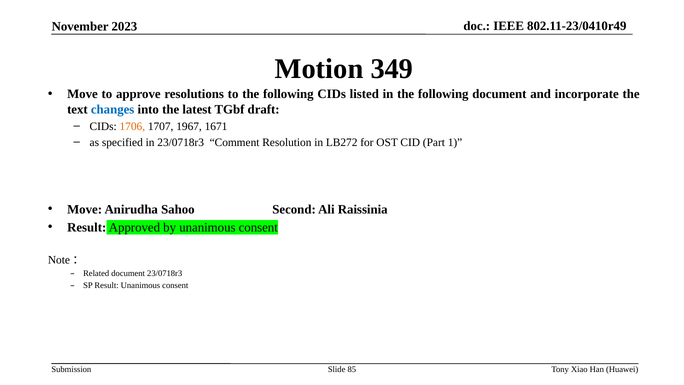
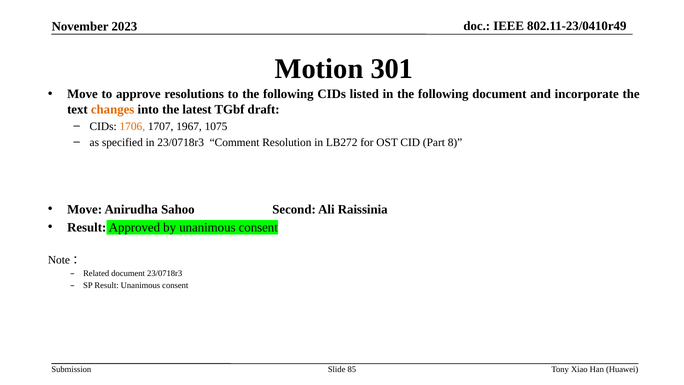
349: 349 -> 301 (392, 69)
changes colour: blue -> orange (113, 109)
1671: 1671 -> 1075 (216, 126)
1: 1 -> 8 (455, 142)
